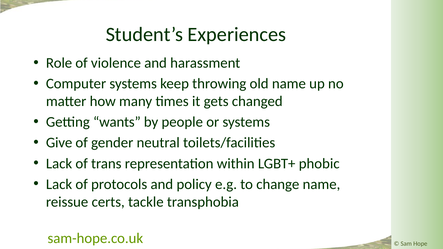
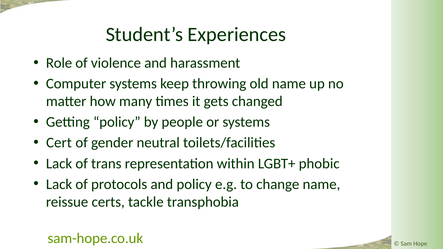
Getting wants: wants -> policy (117, 122)
Give: Give -> Cert (59, 143)
